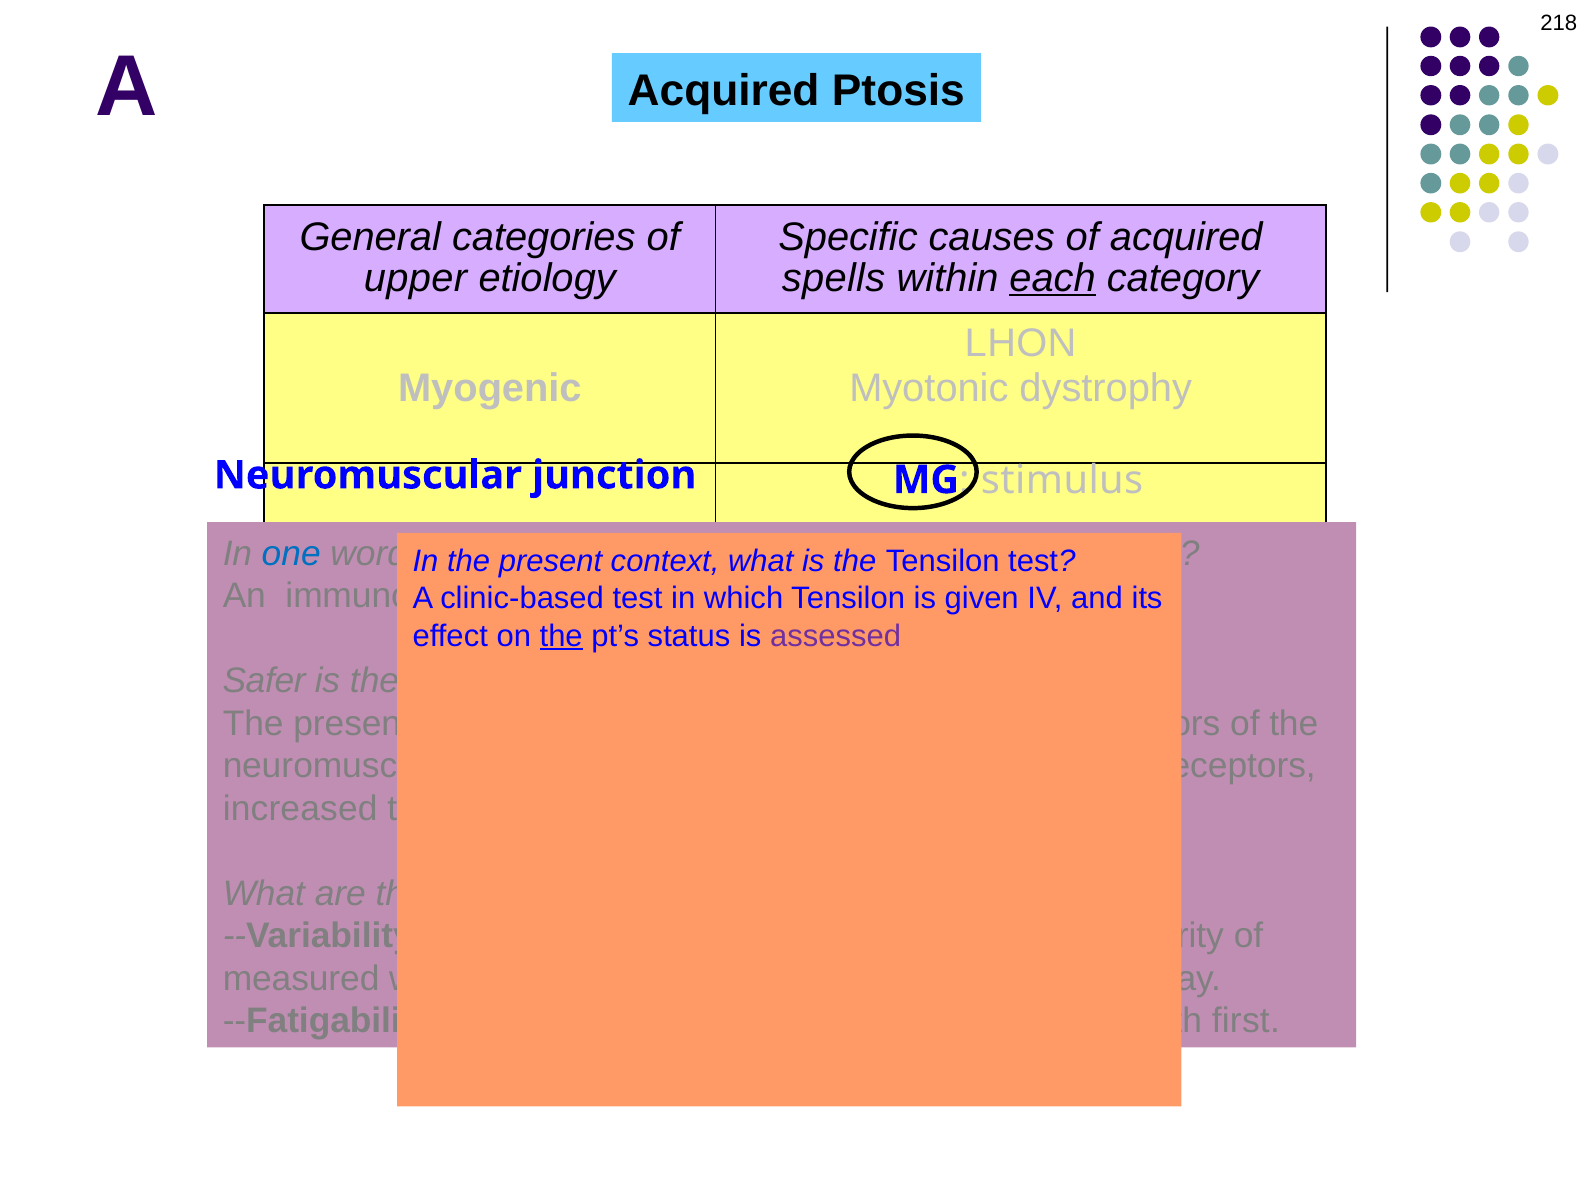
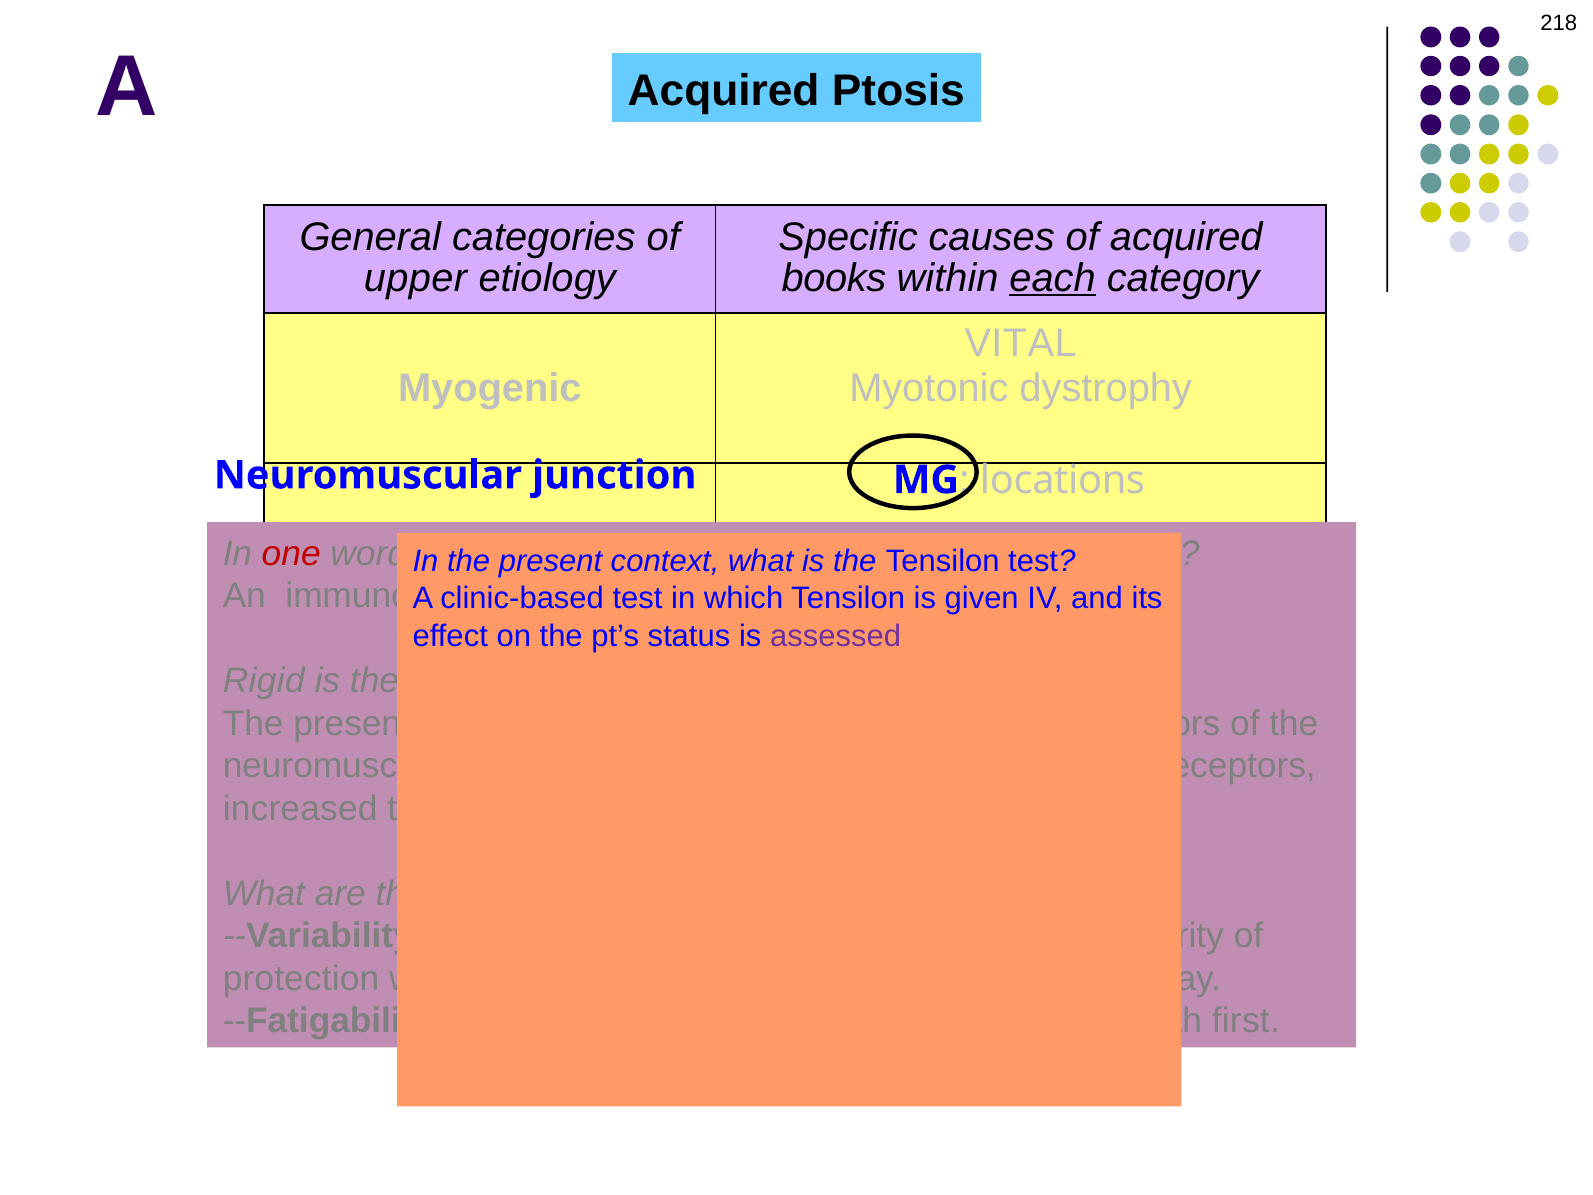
spells: spells -> books (834, 278)
LHON: LHON -> VITAL (1021, 344)
stimulus: stimulus -> locations (1063, 480)
one colour: blue -> red (291, 554)
the underline: present -> none (561, 636)
Safer: Safer -> Rigid (264, 681)
measured: measured -> protection (301, 978)
